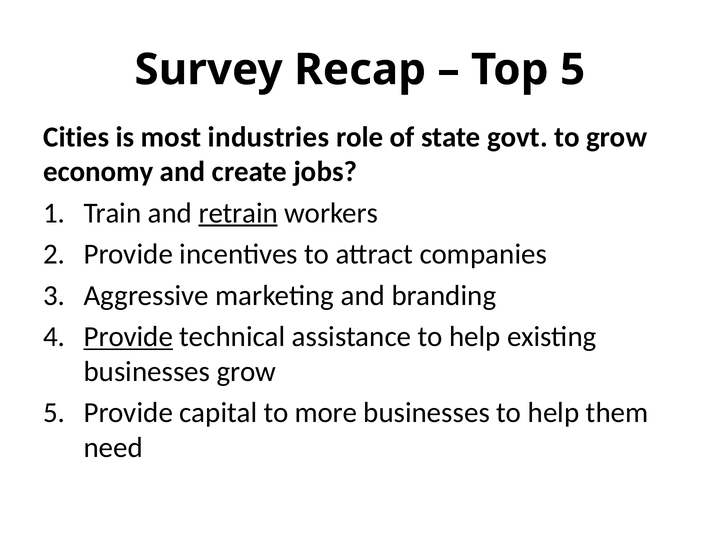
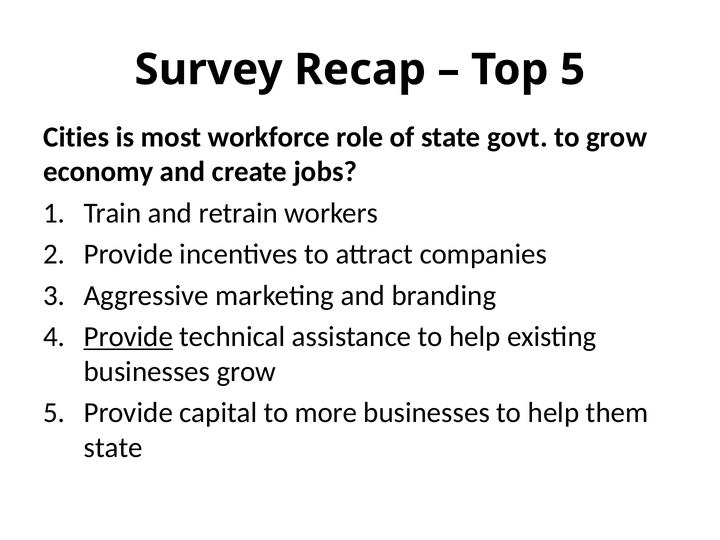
industries: industries -> workforce (269, 137)
retrain underline: present -> none (238, 213)
need: need -> state (113, 448)
